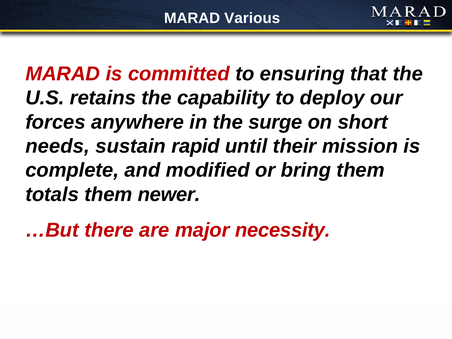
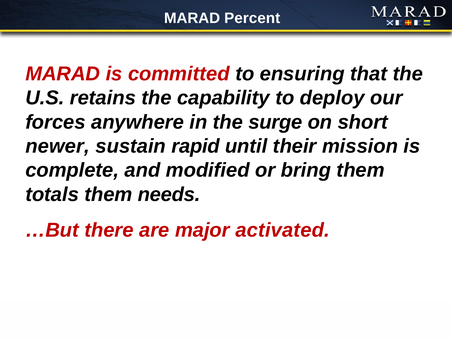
Various: Various -> Percent (252, 18)
needs: needs -> newer (58, 146)
newer: newer -> needs (169, 194)
necessity: necessity -> activated (283, 230)
